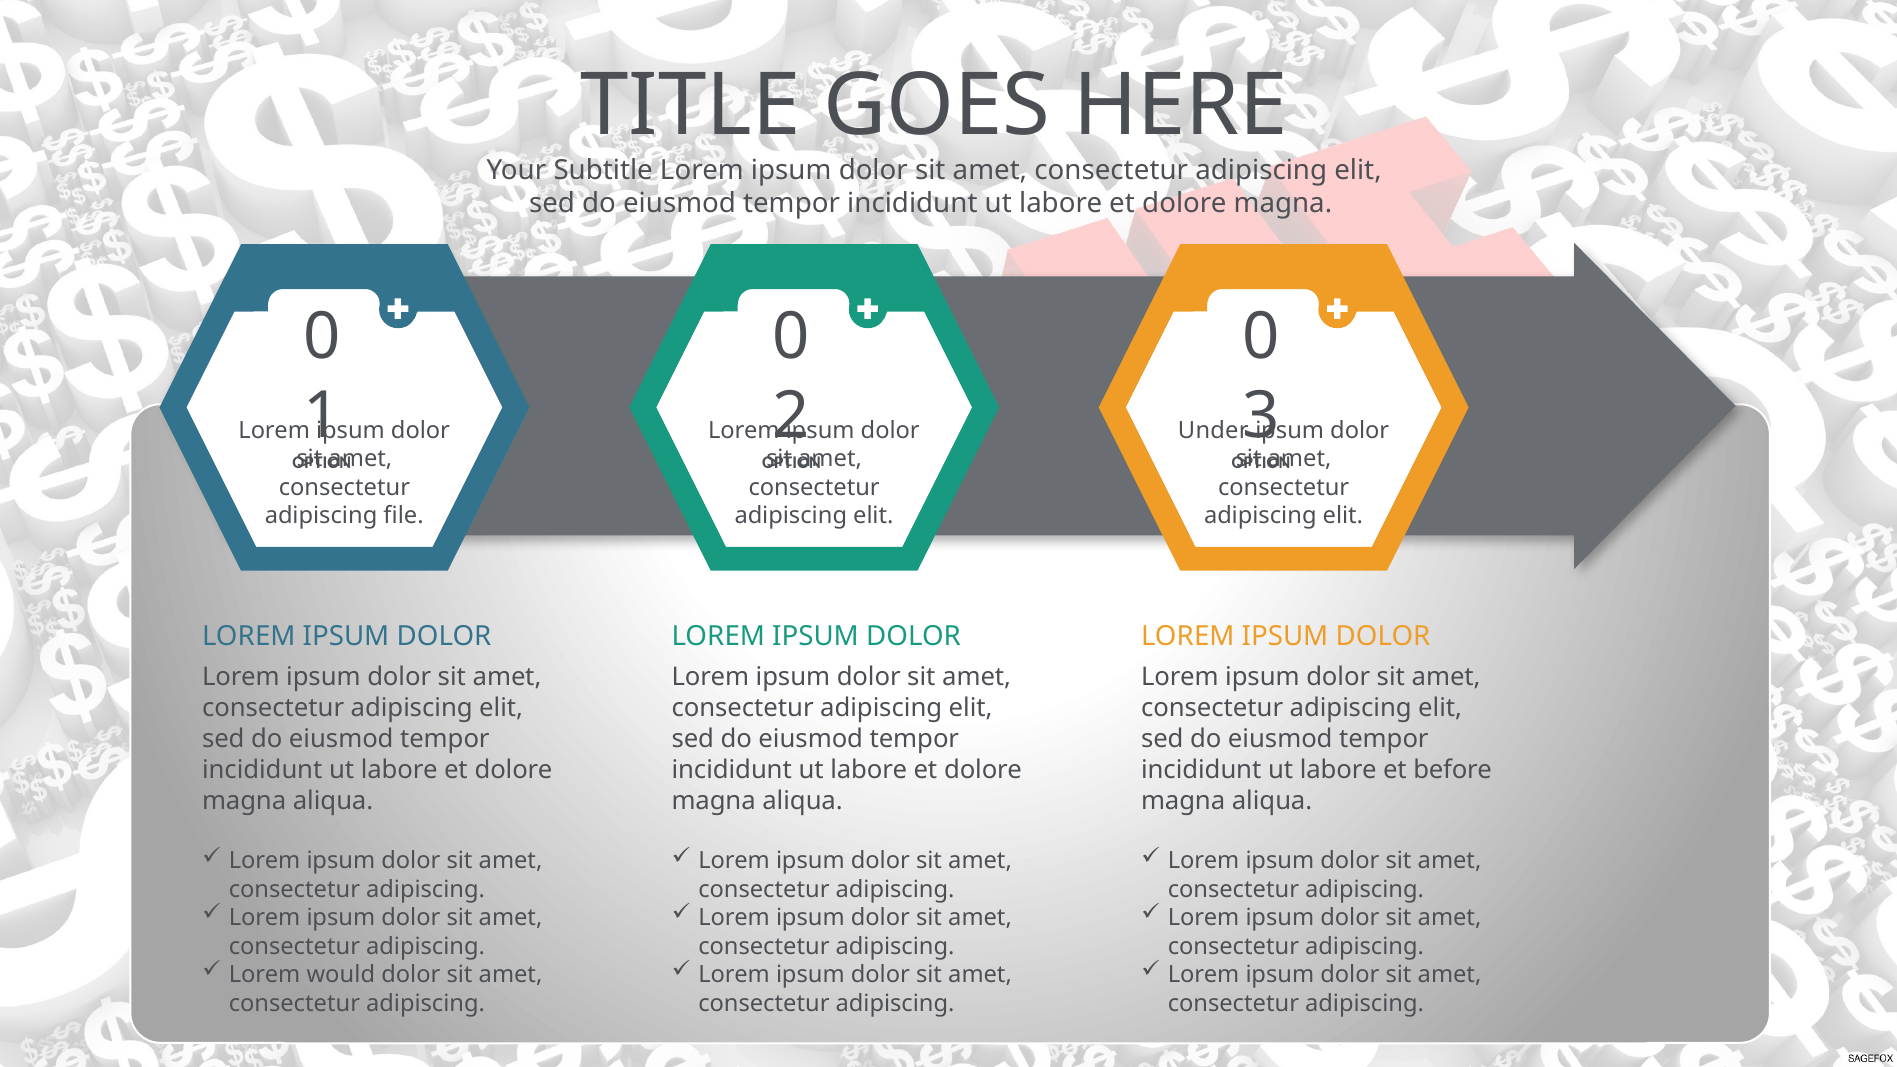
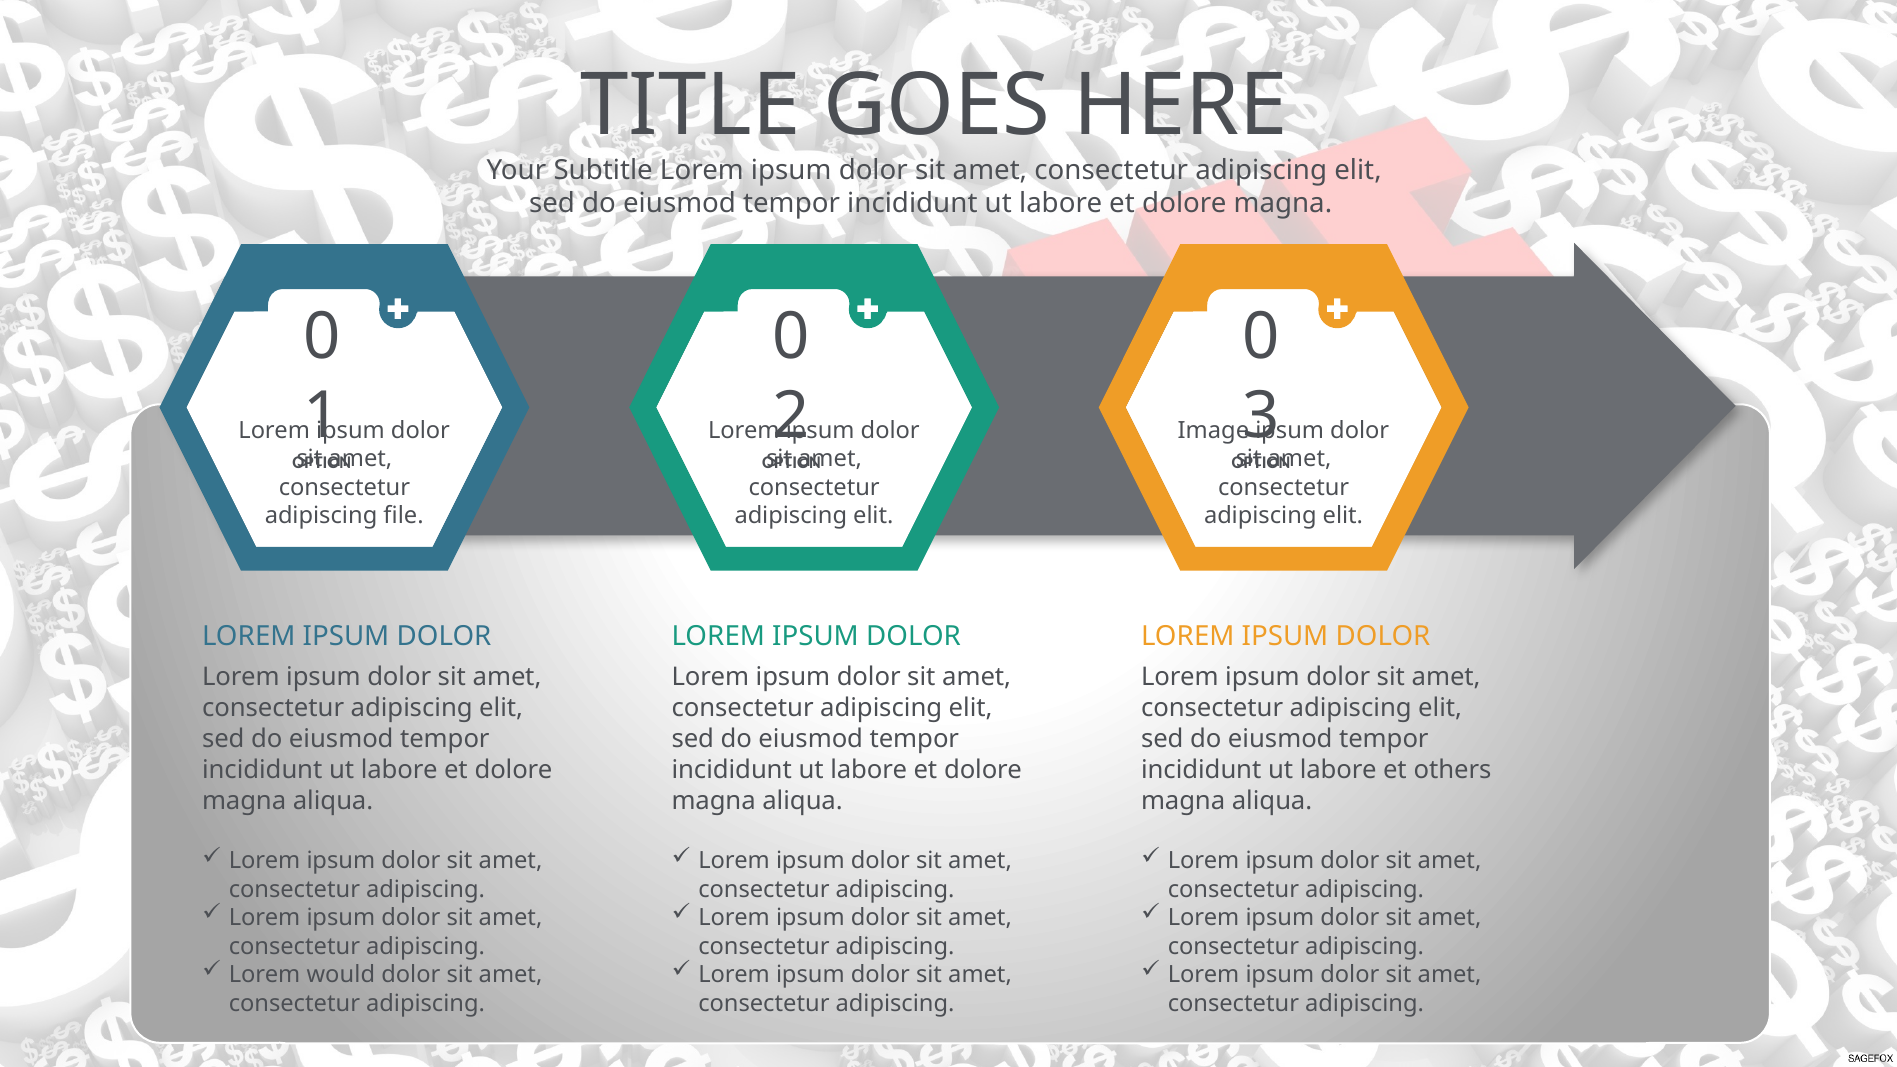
Under: Under -> Image (1213, 431)
before: before -> others (1453, 770)
